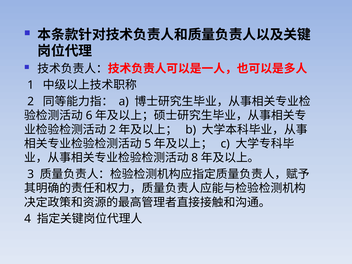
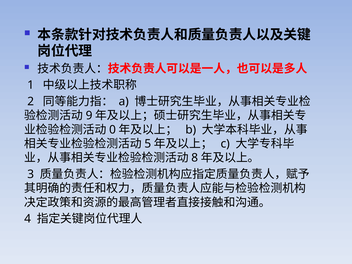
6: 6 -> 9 (89, 116)
2: 2 -> 0 (113, 130)
